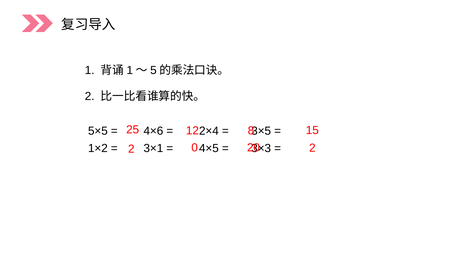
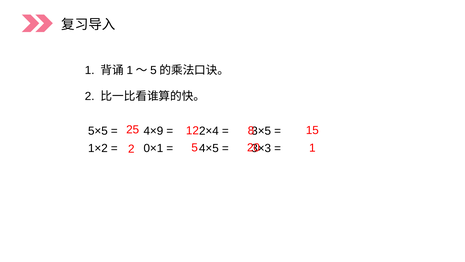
4×6: 4×6 -> 4×9 (153, 131)
3×1: 3×1 -> 0×1 (153, 148)
0: 0 -> 5 (195, 147)
2: 2 -> 1 (312, 148)
